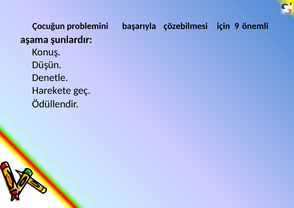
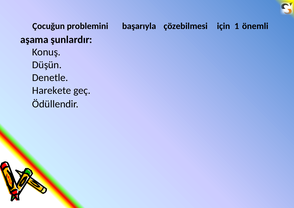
9: 9 -> 1 (237, 26)
